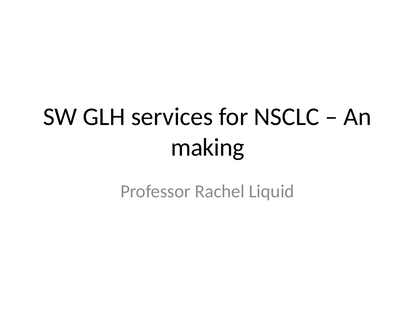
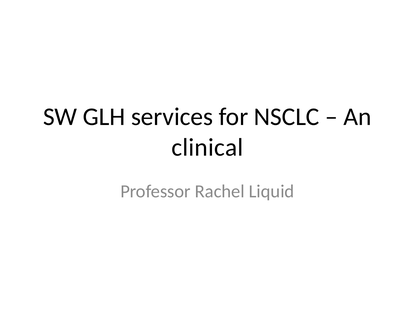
making: making -> clinical (207, 147)
